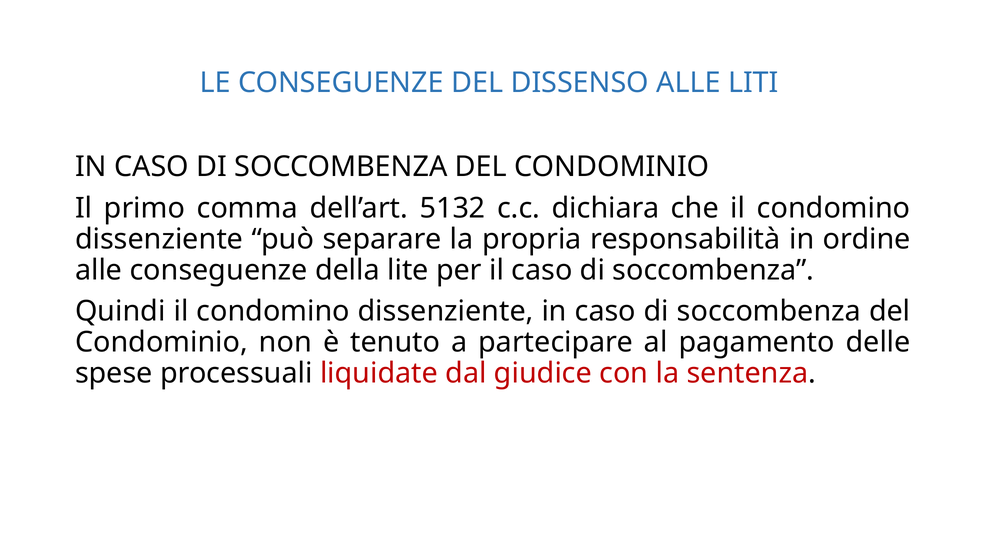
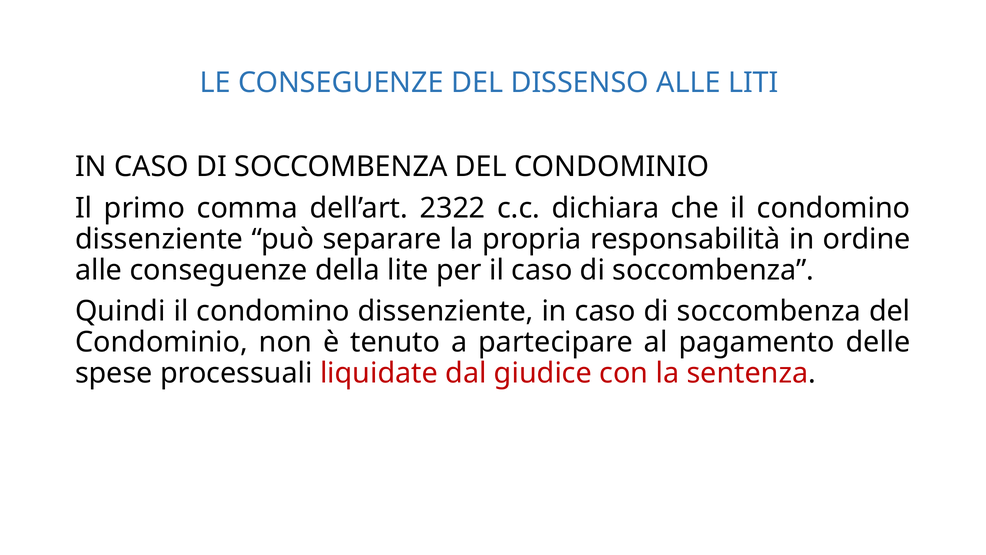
5132: 5132 -> 2322 (453, 208)
